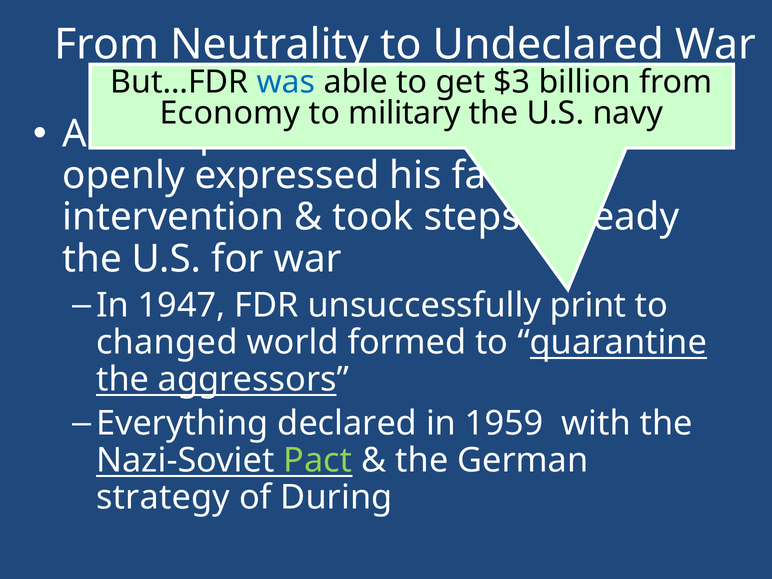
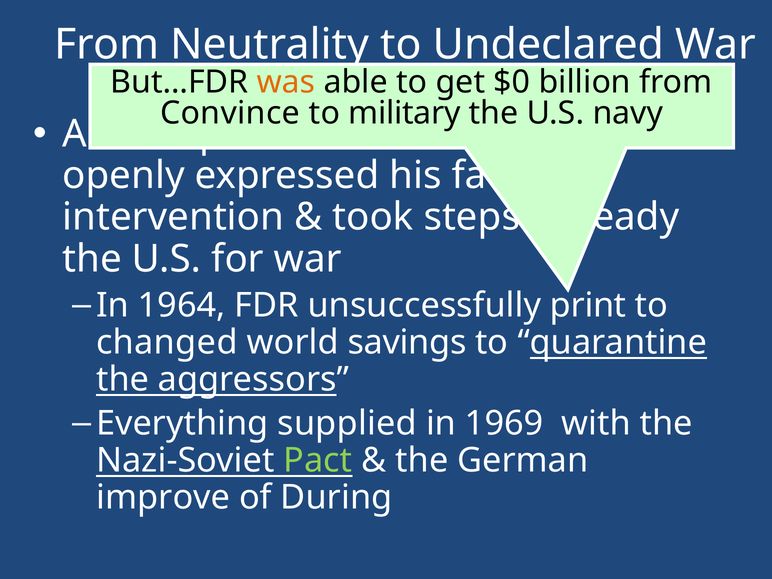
was colour: blue -> orange (286, 82)
$3: $3 -> $0 (512, 82)
Economy: Economy -> Convince (230, 113)
1947: 1947 -> 1964 (182, 305)
formed: formed -> savings (407, 342)
declared: declared -> supplied (347, 423)
1959: 1959 -> 1969 (504, 423)
strategy: strategy -> improve (163, 497)
